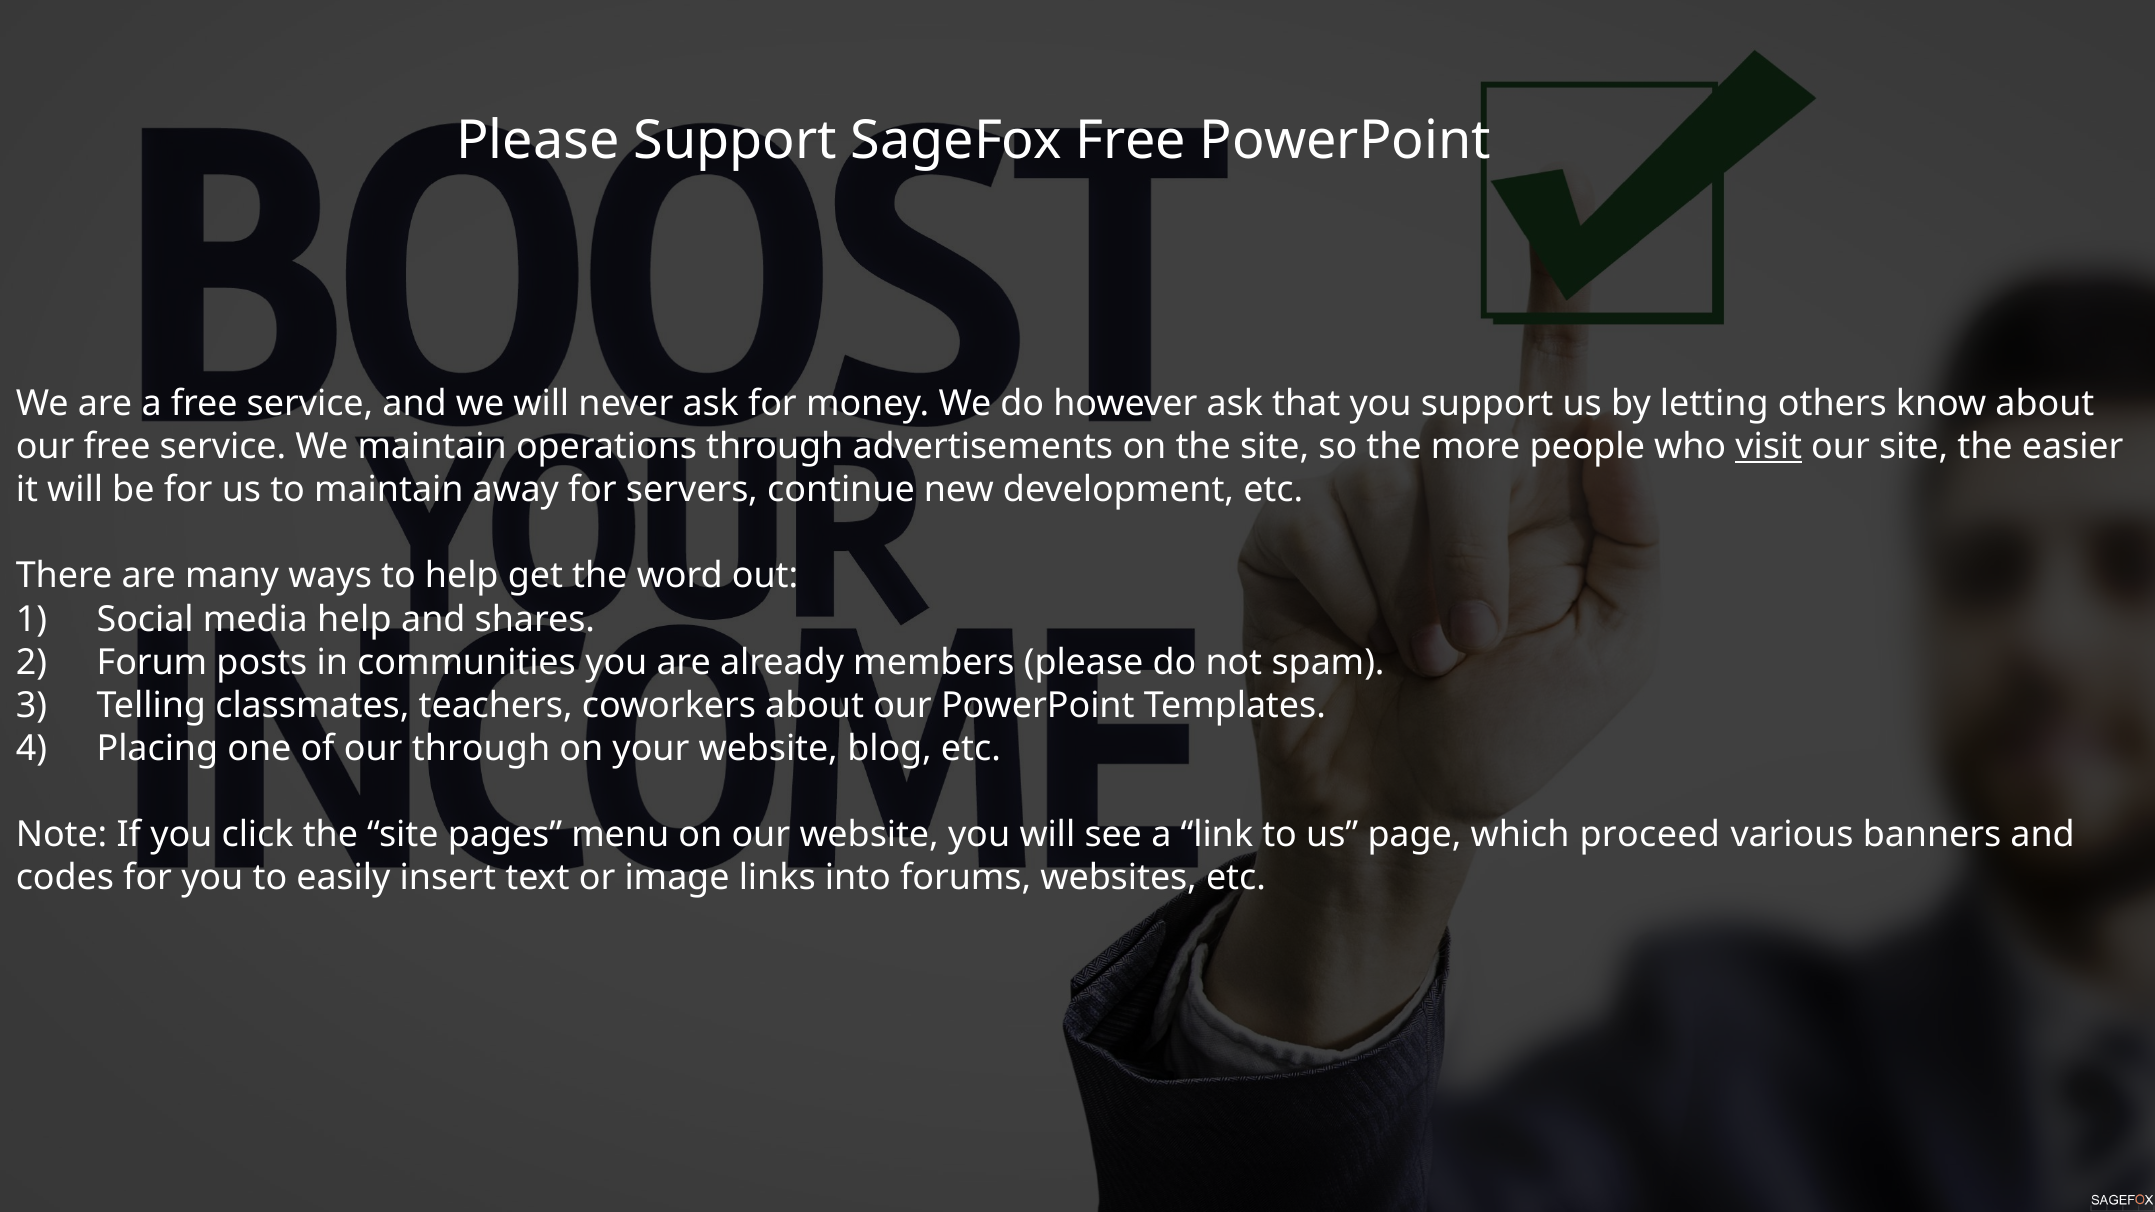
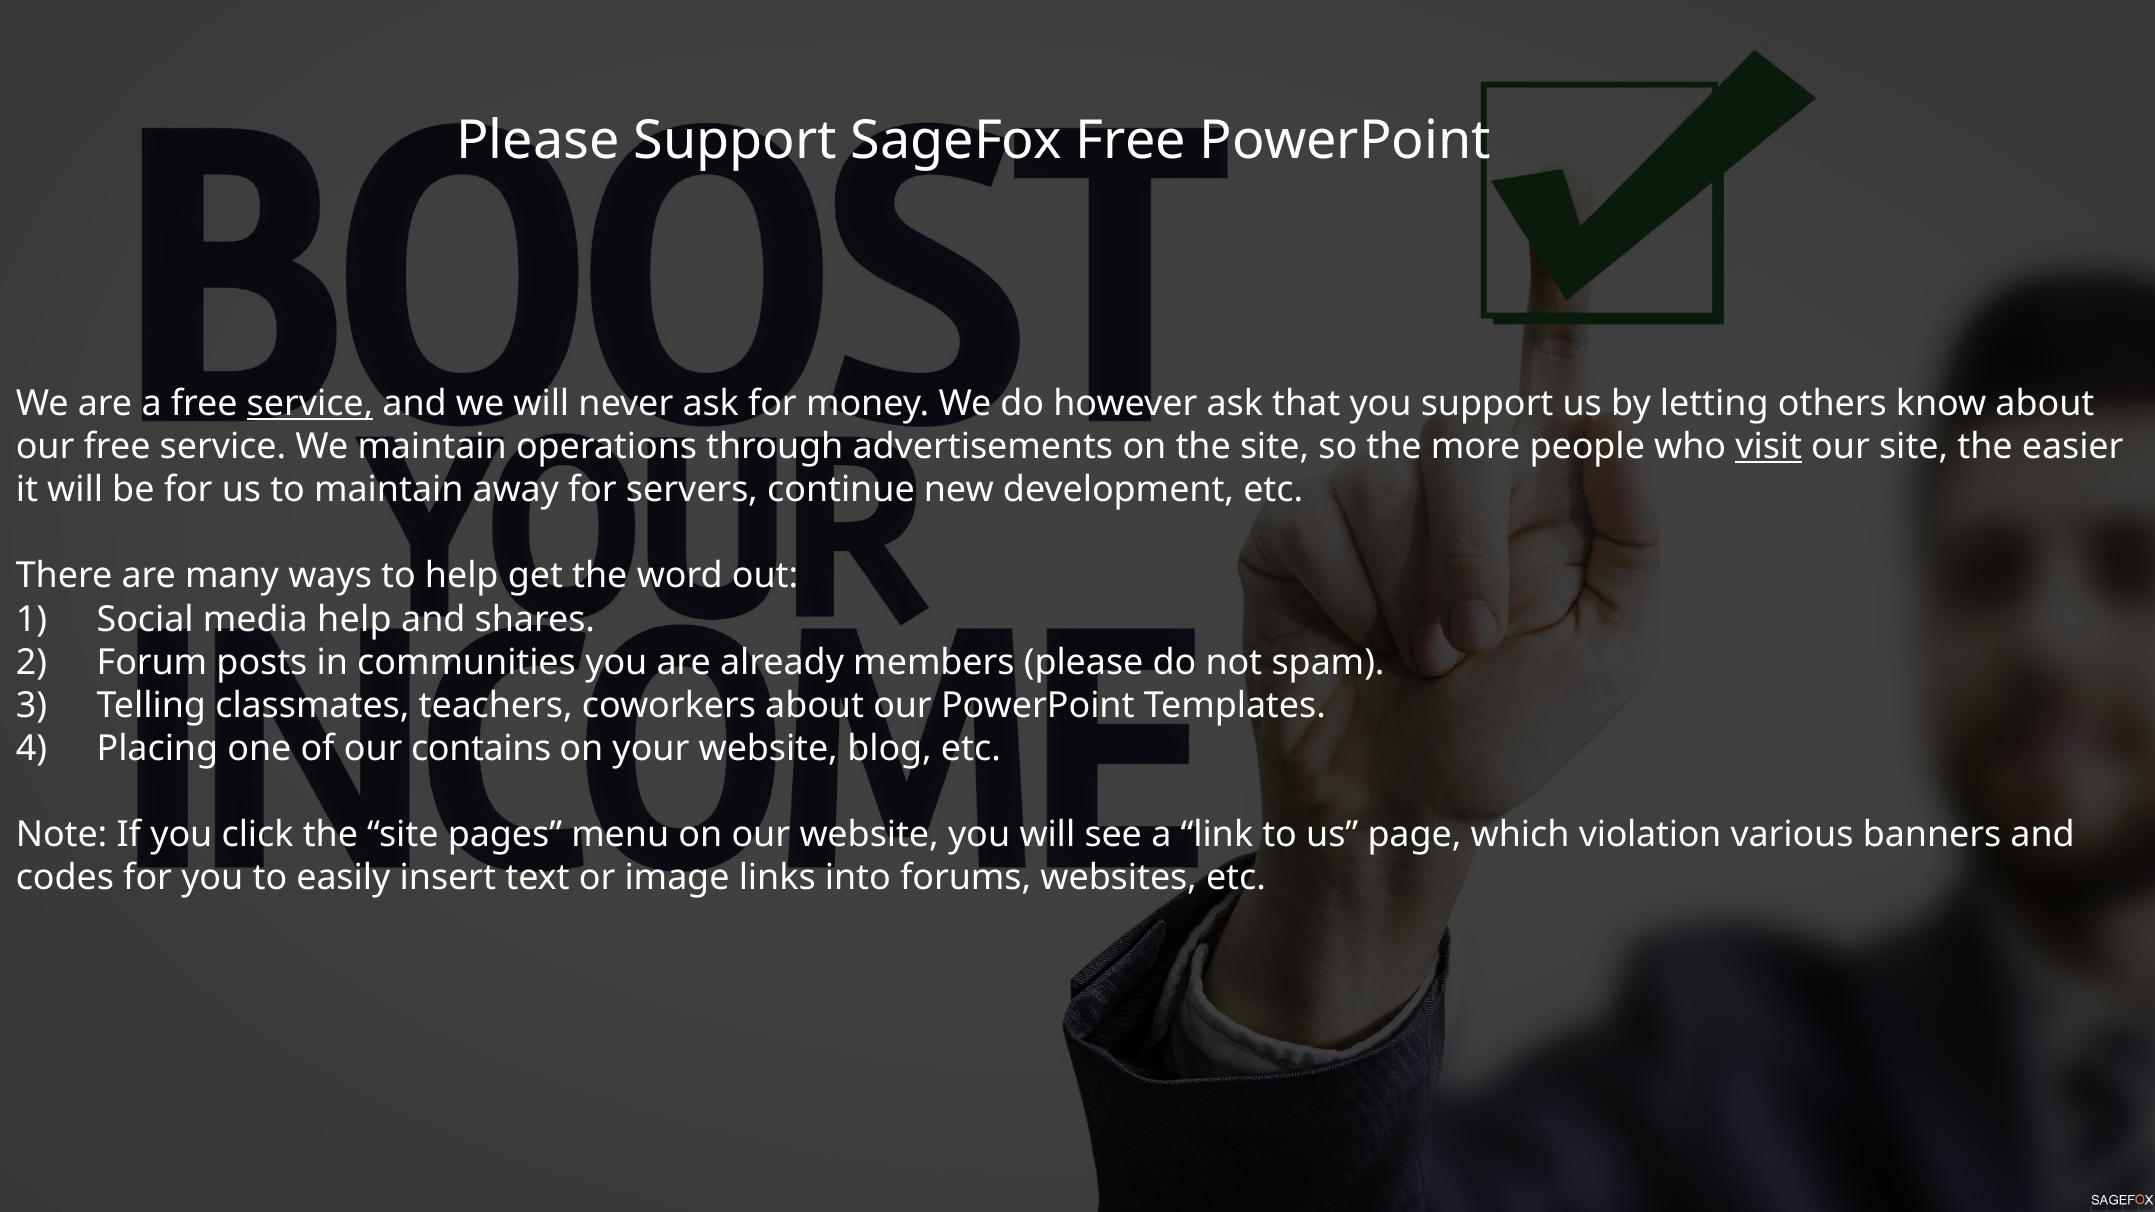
service underline: none -> present (310, 404)
our through: through -> contains (481, 749)
proceed: proceed -> violation (1650, 835)
